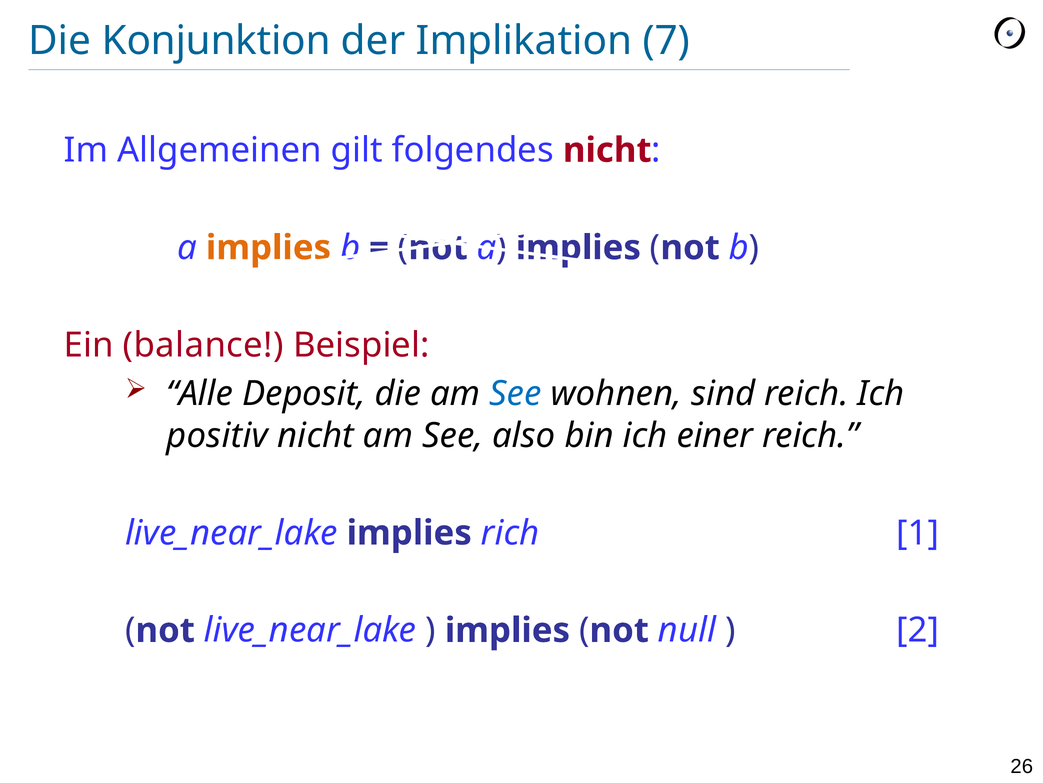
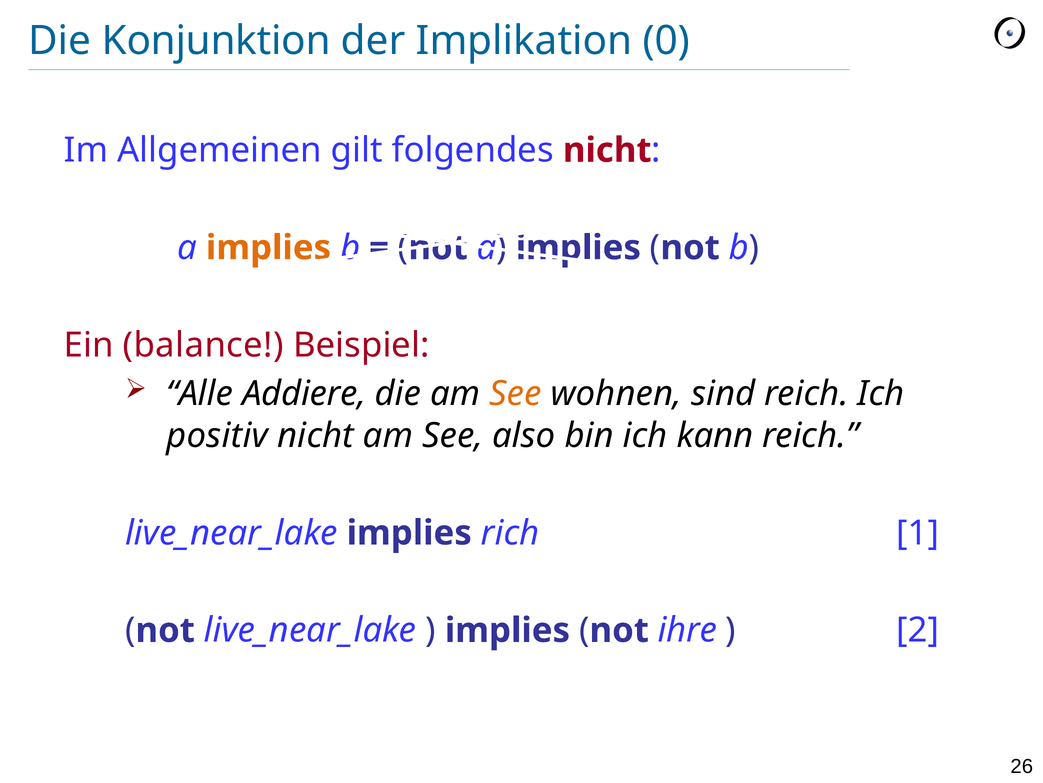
7: 7 -> 0 (666, 41)
Deposit: Deposit -> Addiere (304, 393)
See colour: blue -> orange (515, 393)
einer: einer -> kann (715, 435)
null: null -> ihre (687, 630)
